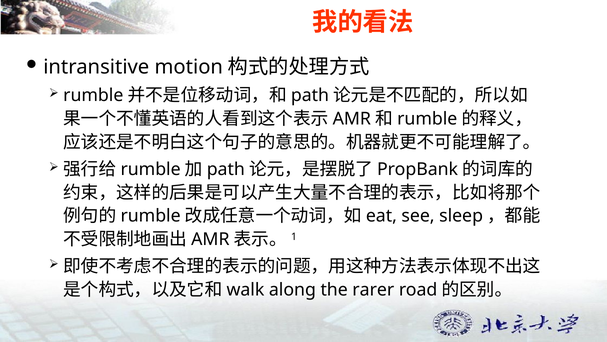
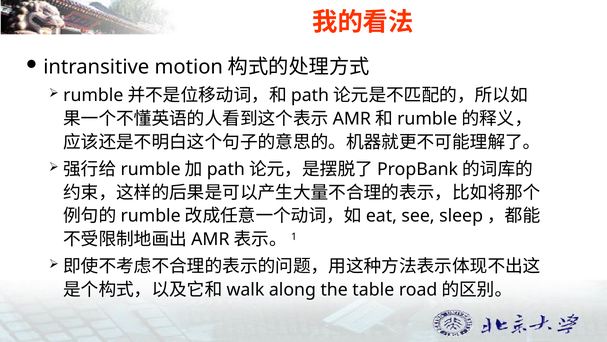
rarer: rarer -> table (373, 289)
